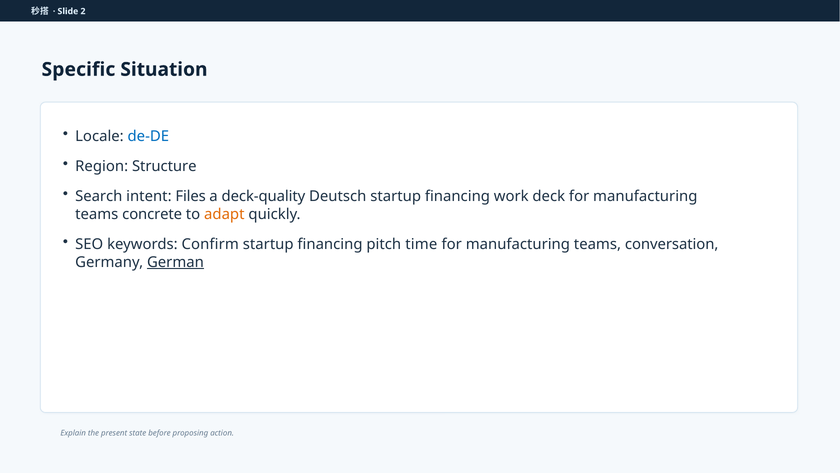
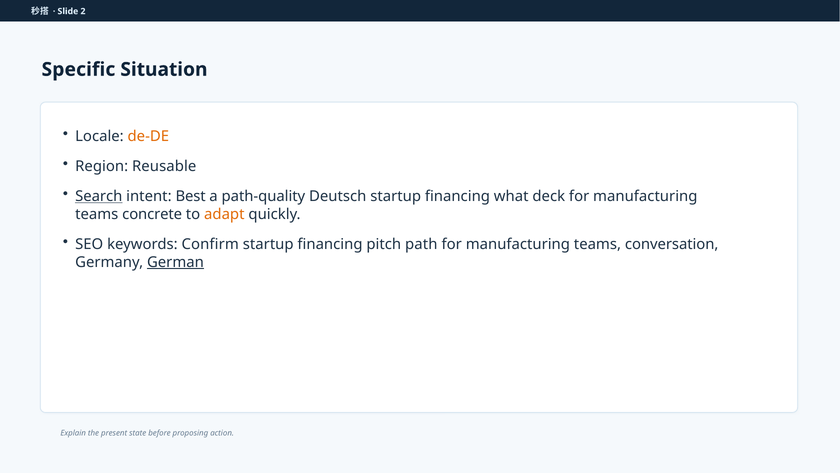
de-DE colour: blue -> orange (148, 136)
Structure: Structure -> Reusable (164, 166)
Search underline: none -> present (99, 196)
Files: Files -> Best (191, 196)
deck-quality: deck-quality -> path-quality (263, 196)
work: work -> what (511, 196)
time: time -> path (421, 244)
